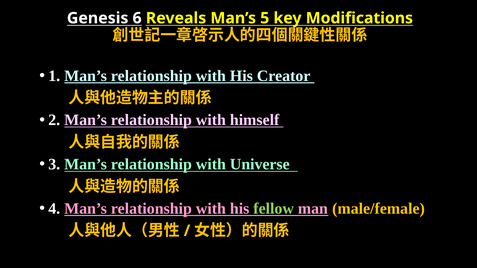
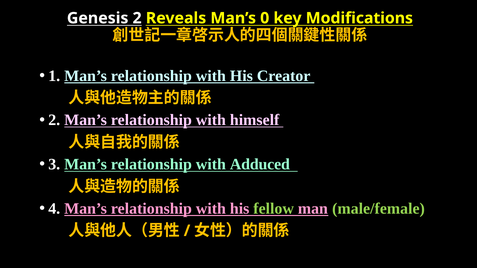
6: 6 -> 2 (137, 18)
5: 5 -> 0 (265, 18)
Universe: Universe -> Adduced (260, 164)
male/female colour: yellow -> light green (379, 209)
